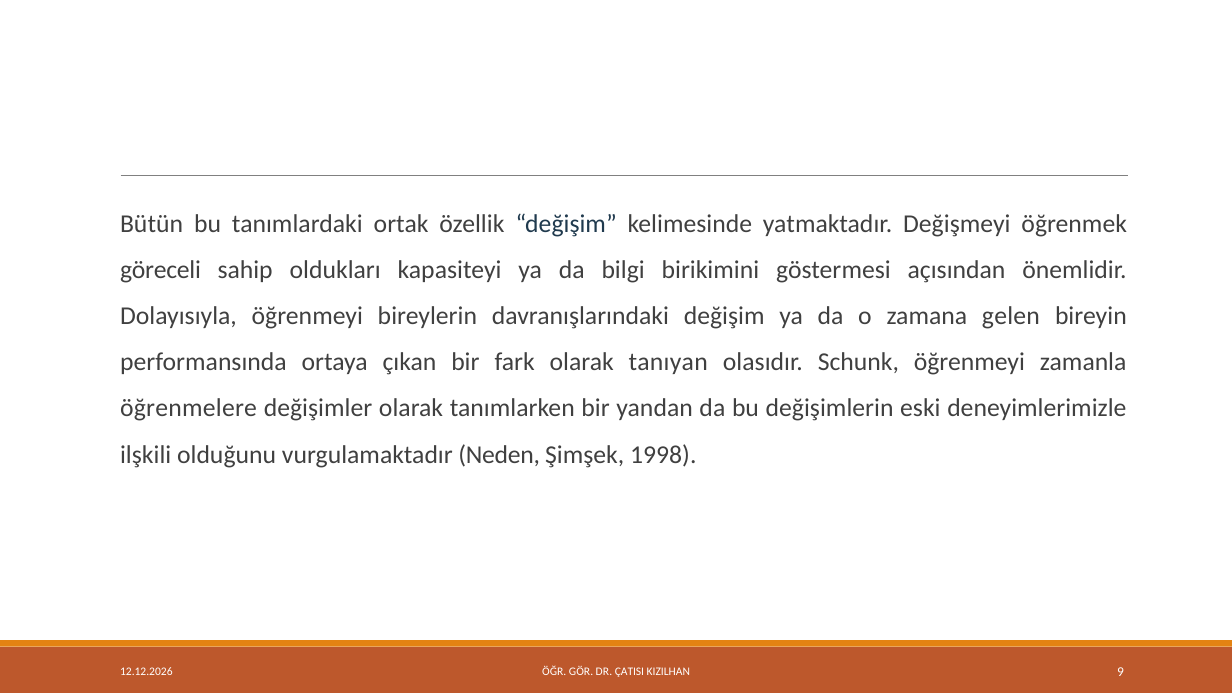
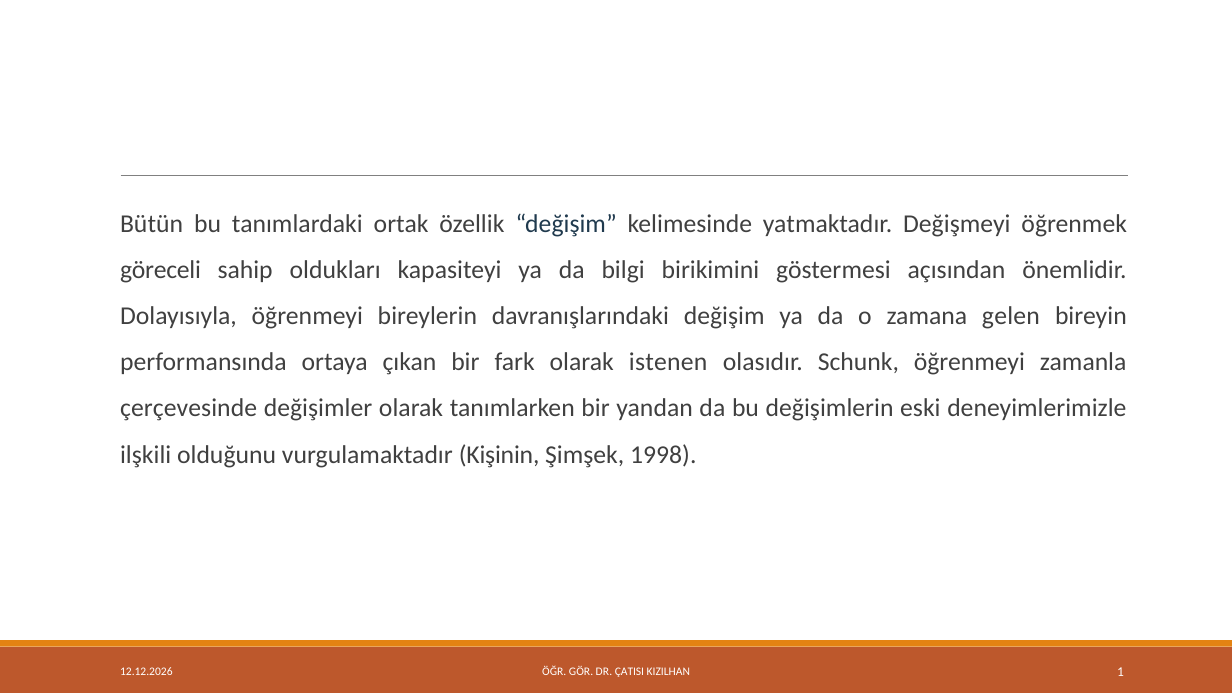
tanıyan: tanıyan -> istenen (668, 362)
öğrenmelere: öğrenmelere -> çerçevesinde (189, 409)
Neden: Neden -> Kişinin (499, 455)
9: 9 -> 1 (1120, 672)
